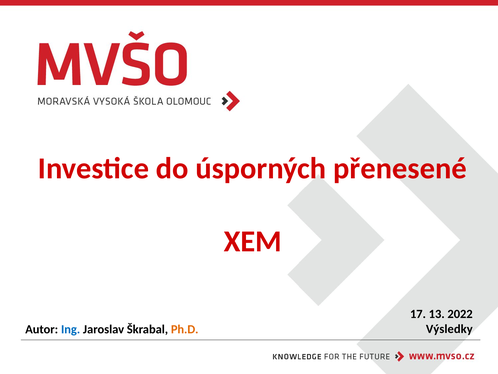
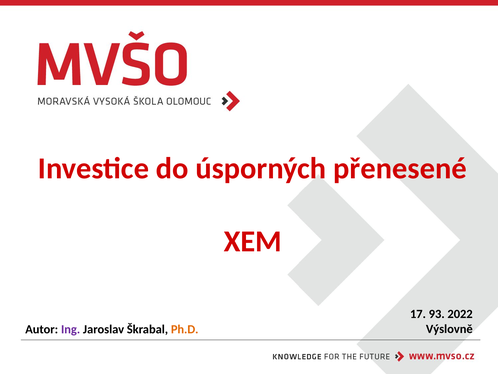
13: 13 -> 93 (437, 314)
Výsledky: Výsledky -> Výslovně (449, 329)
Ing colour: blue -> purple (71, 329)
